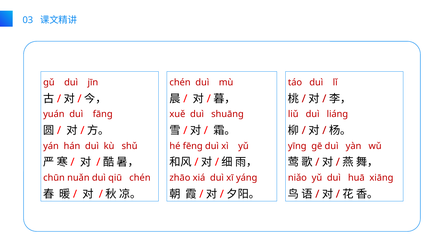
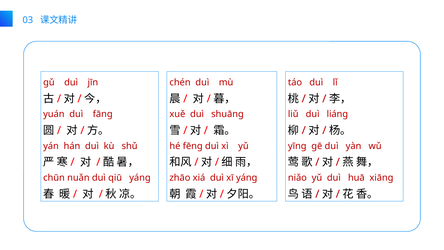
qiū chén: chén -> yáng (140, 178)
